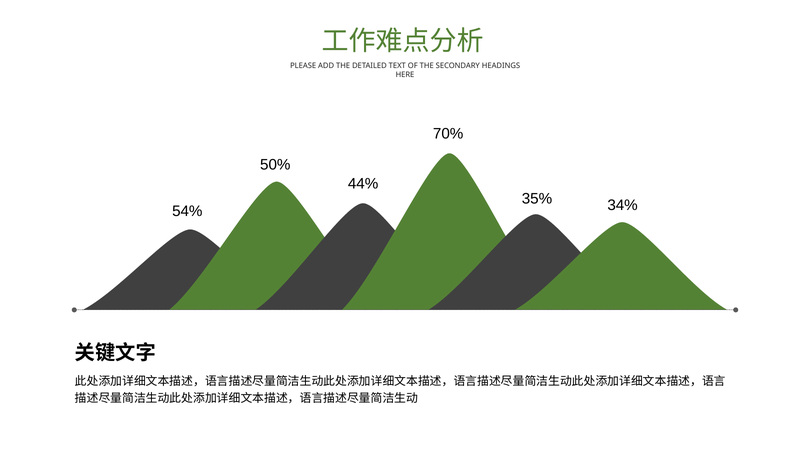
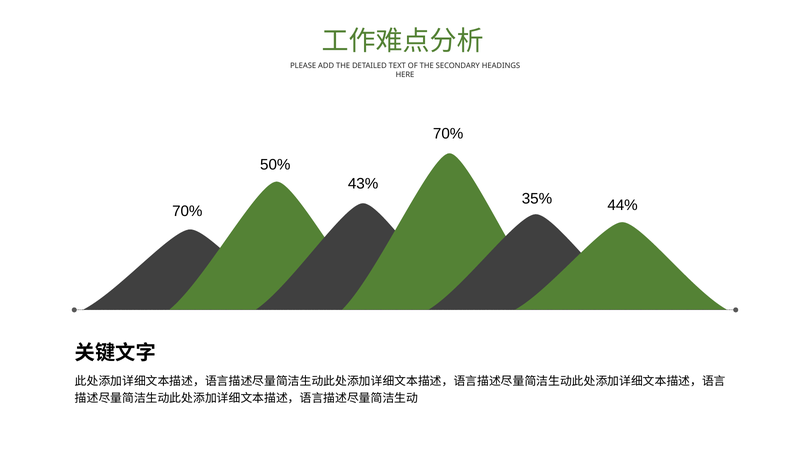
44%: 44% -> 43% (363, 184)
34%: 34% -> 44% (623, 205)
54%: 54% -> 70% (187, 211)
